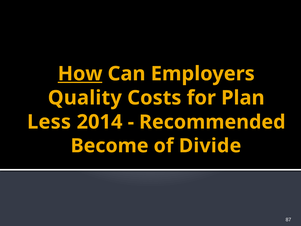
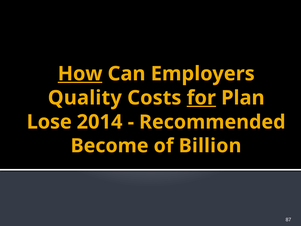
for underline: none -> present (201, 98)
Less: Less -> Lose (49, 122)
Divide: Divide -> Billion (210, 146)
